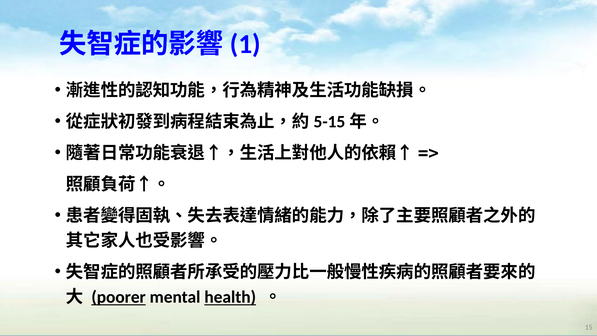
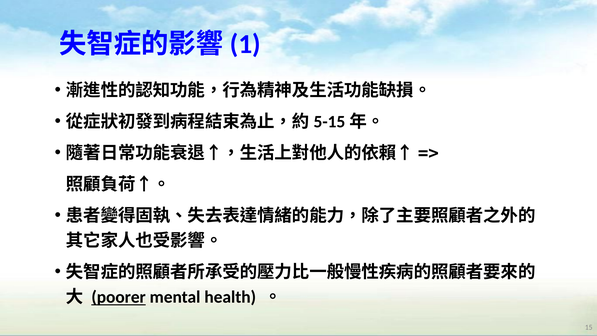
health underline: present -> none (230, 297)
